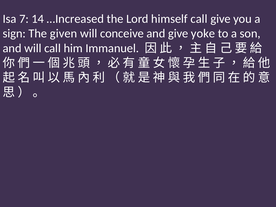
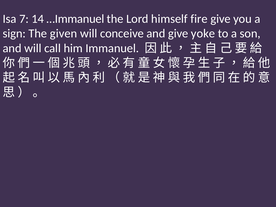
…Increased: …Increased -> …Immanuel (75, 19)
himself call: call -> fire (199, 19)
